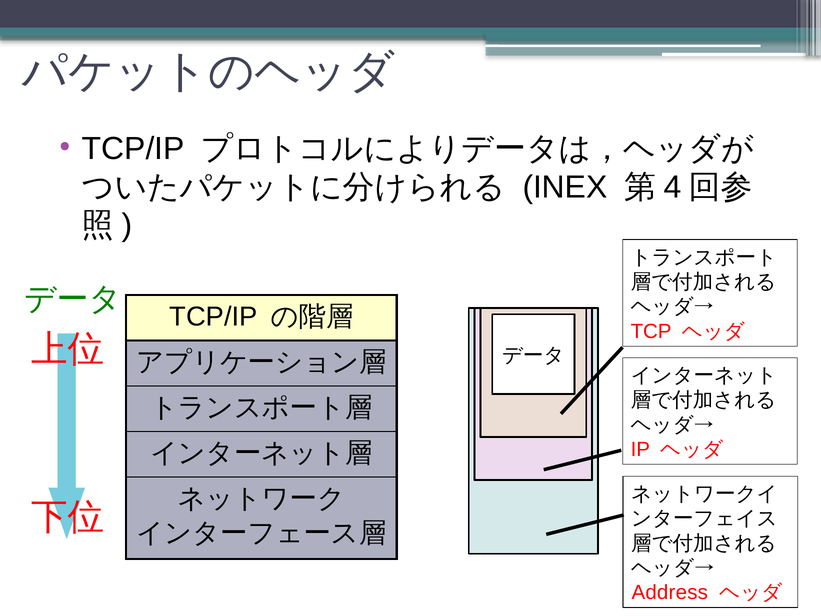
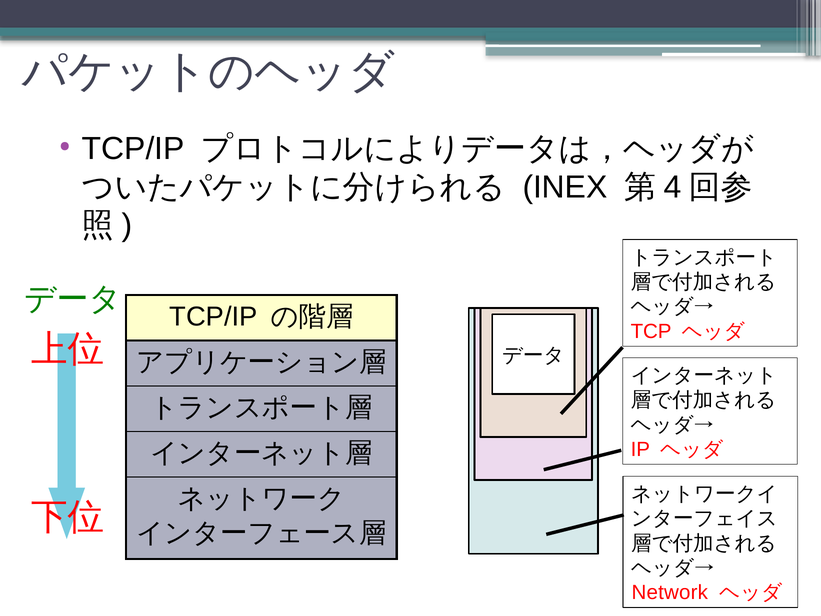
Address: Address -> Network (670, 592)
